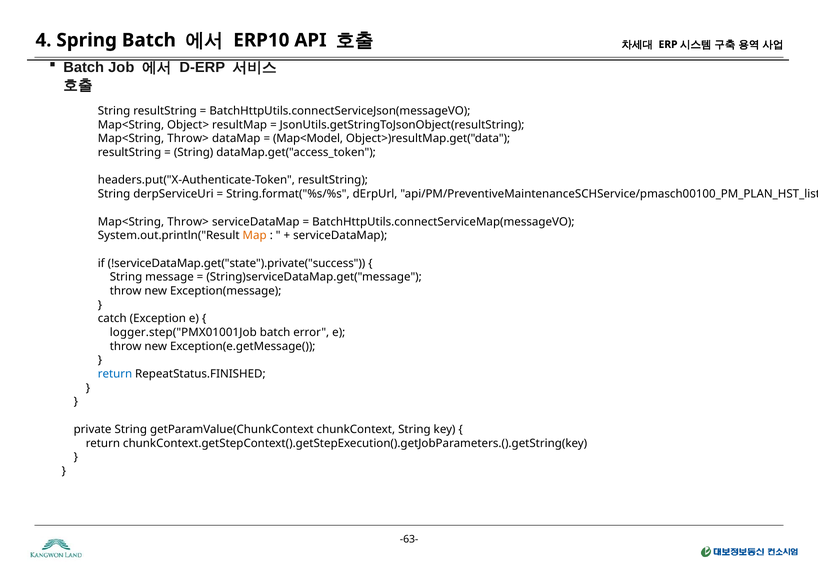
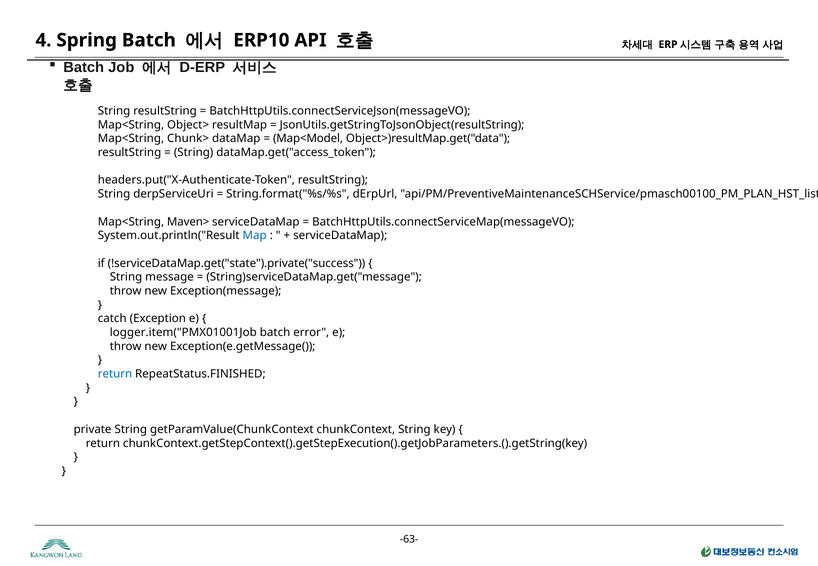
Throw>: Throw> -> Chunk> (188, 139)
Throw>: Throw> -> Maven> (188, 222)
Map colour: orange -> blue (255, 236)
logger.step("PMX01001Job: logger.step("PMX01001Job -> logger.item("PMX01001Job (183, 333)
